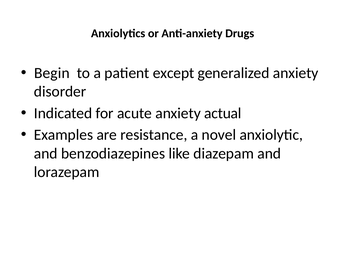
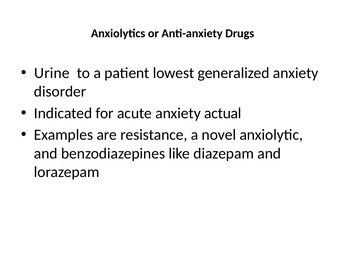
Begin: Begin -> Urine (52, 73)
except: except -> lowest (174, 73)
